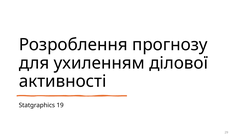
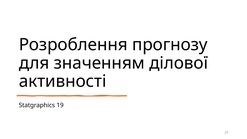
ухиленням: ухиленням -> значенням (99, 63)
